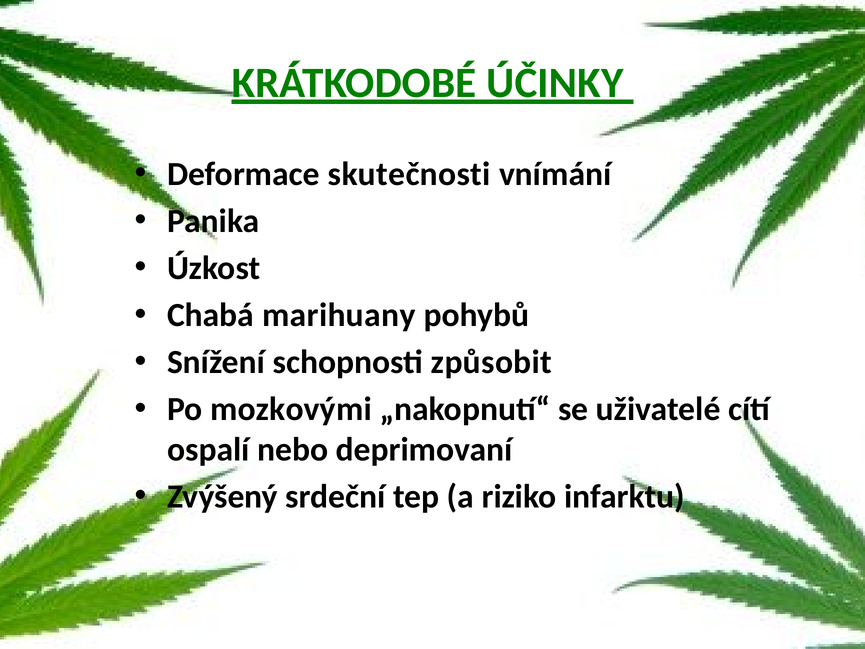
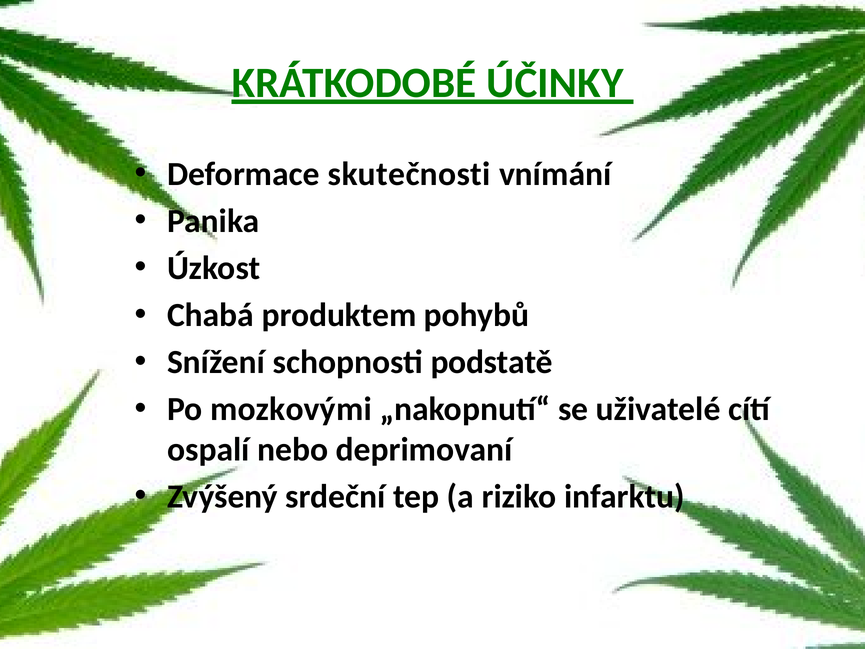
marihuany: marihuany -> produktem (339, 315)
způsobit: způsobit -> podstatě (492, 362)
